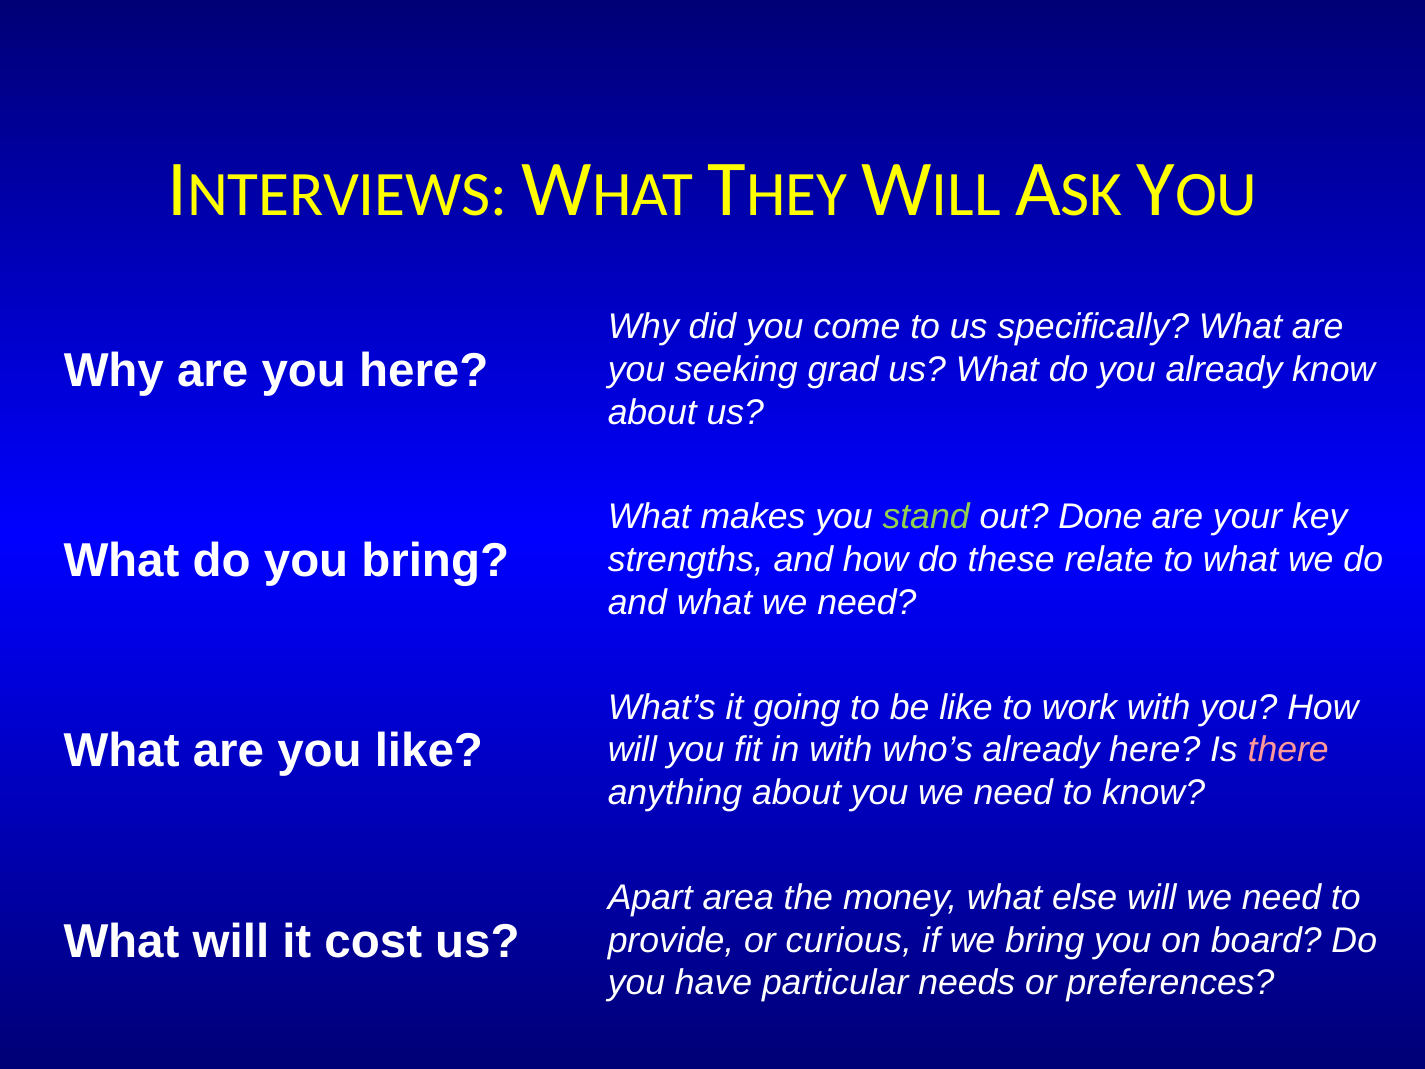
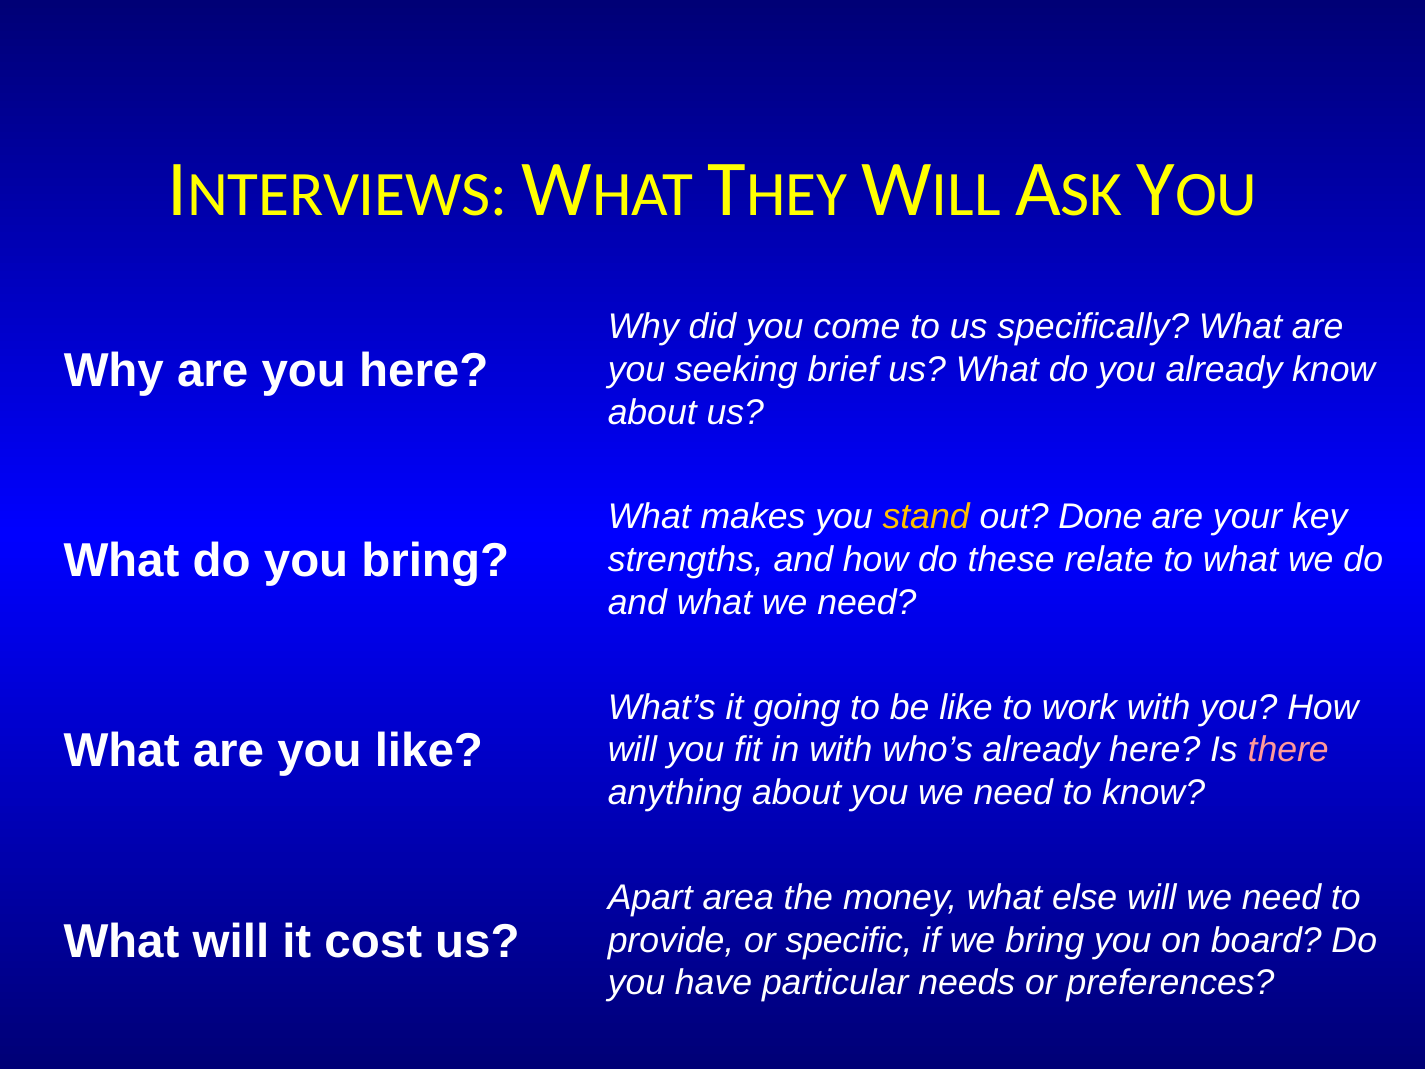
grad: grad -> brief (843, 369)
stand colour: light green -> yellow (926, 517)
curious: curious -> specific (849, 940)
